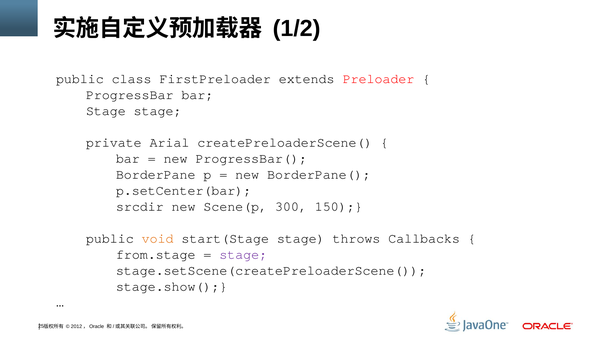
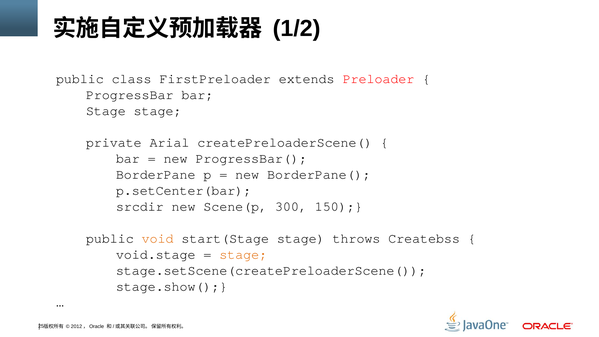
Callbacks: Callbacks -> Createbss (424, 238)
from.stage: from.stage -> void.stage (156, 254)
stage colour: purple -> orange (243, 254)
